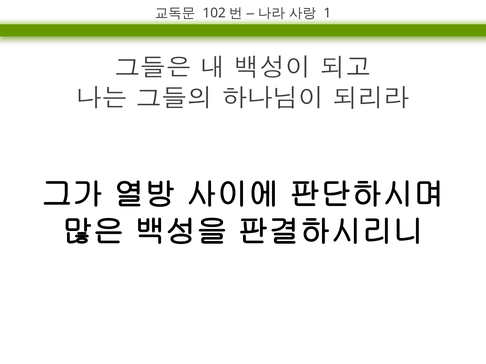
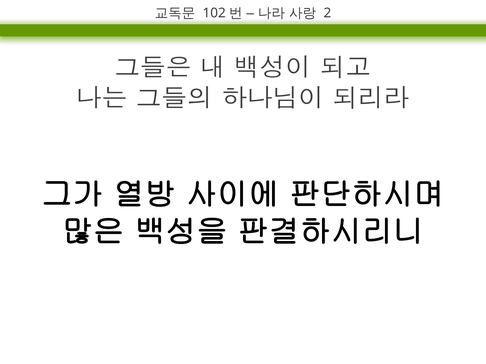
1: 1 -> 2 (327, 13)
